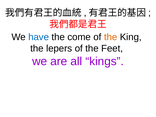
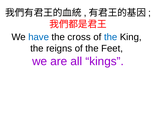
come: come -> cross (79, 37)
the colour: orange -> blue (111, 37)
lepers: lepers -> reigns (59, 48)
